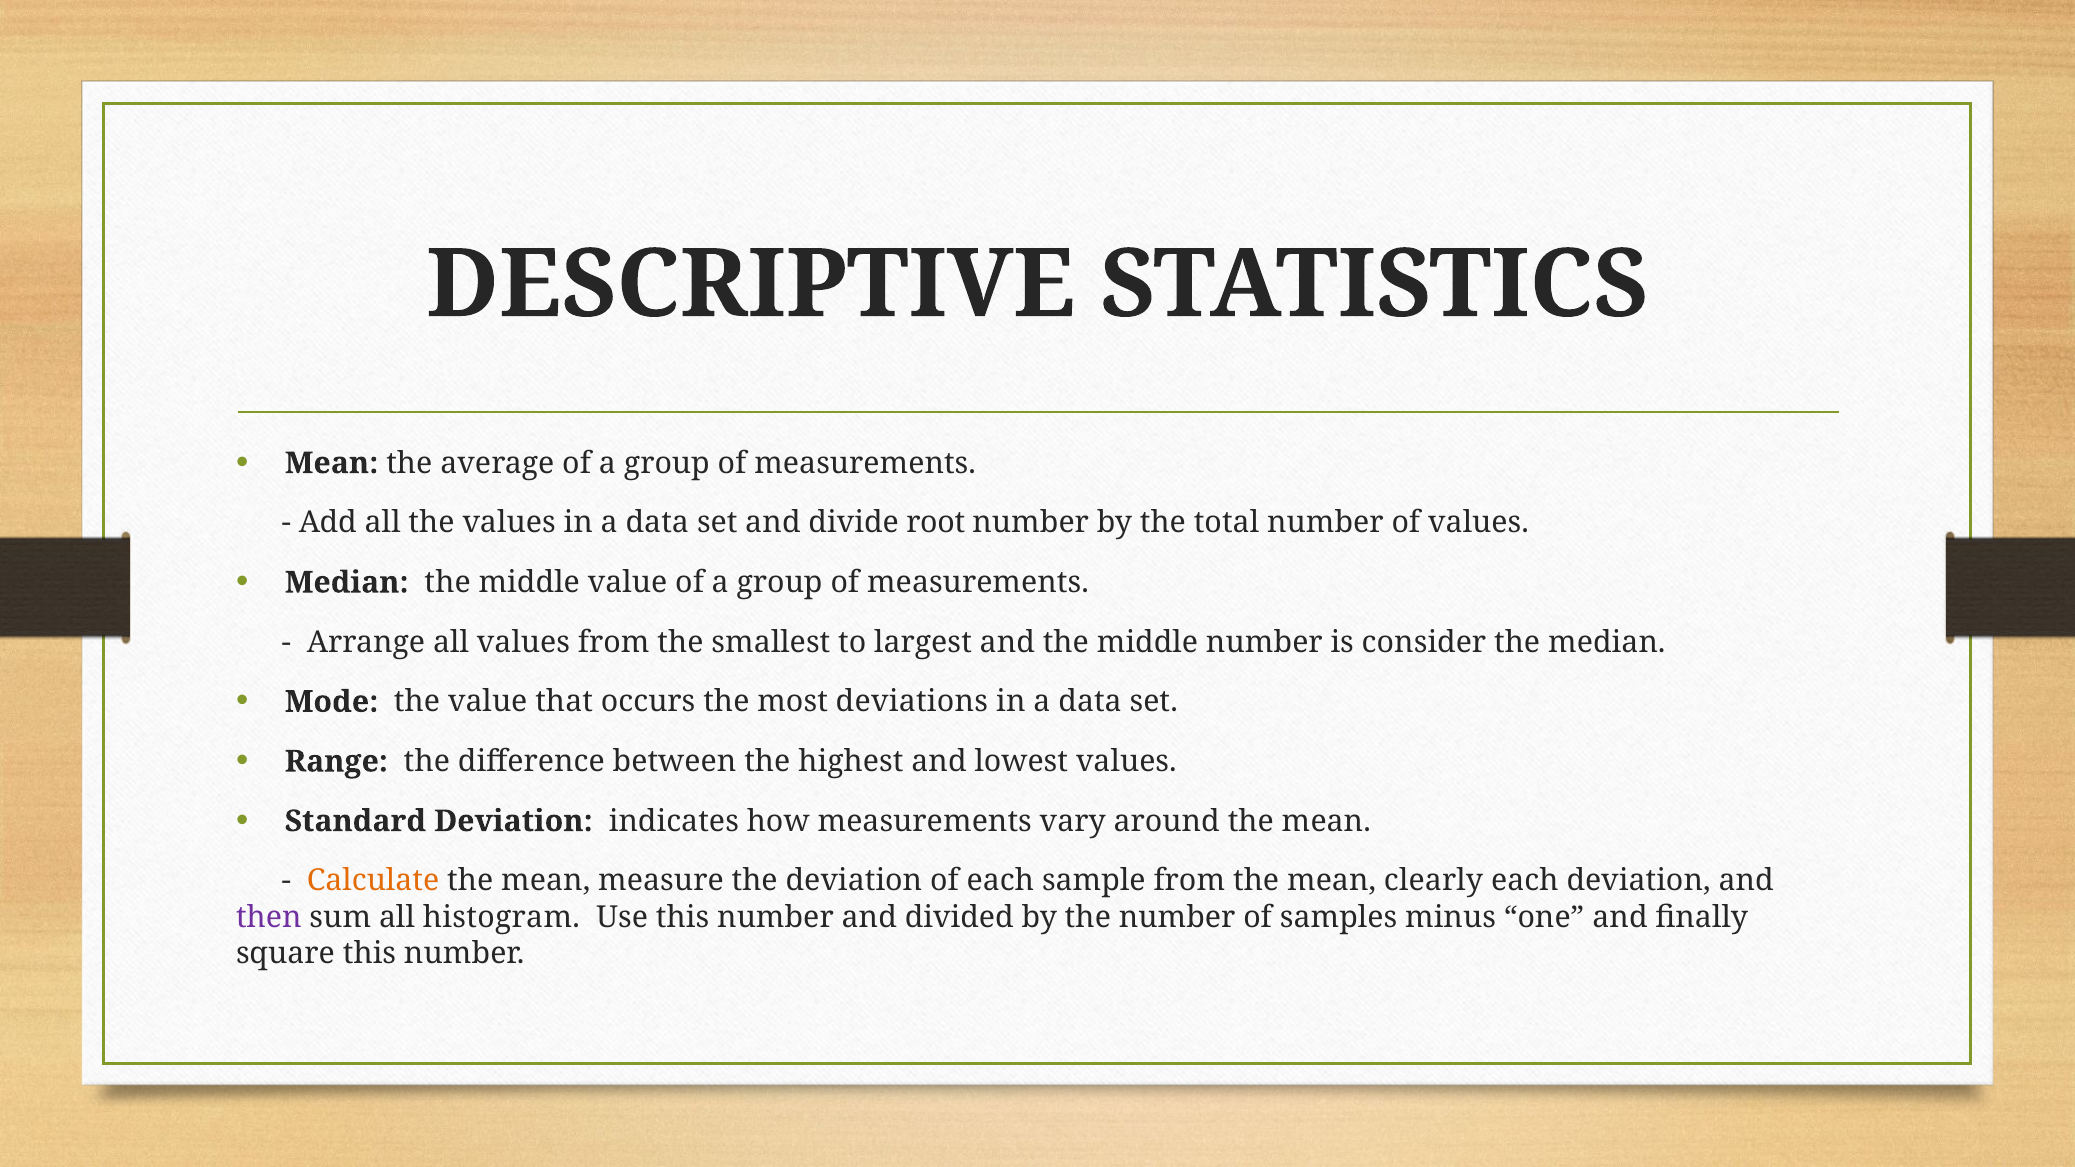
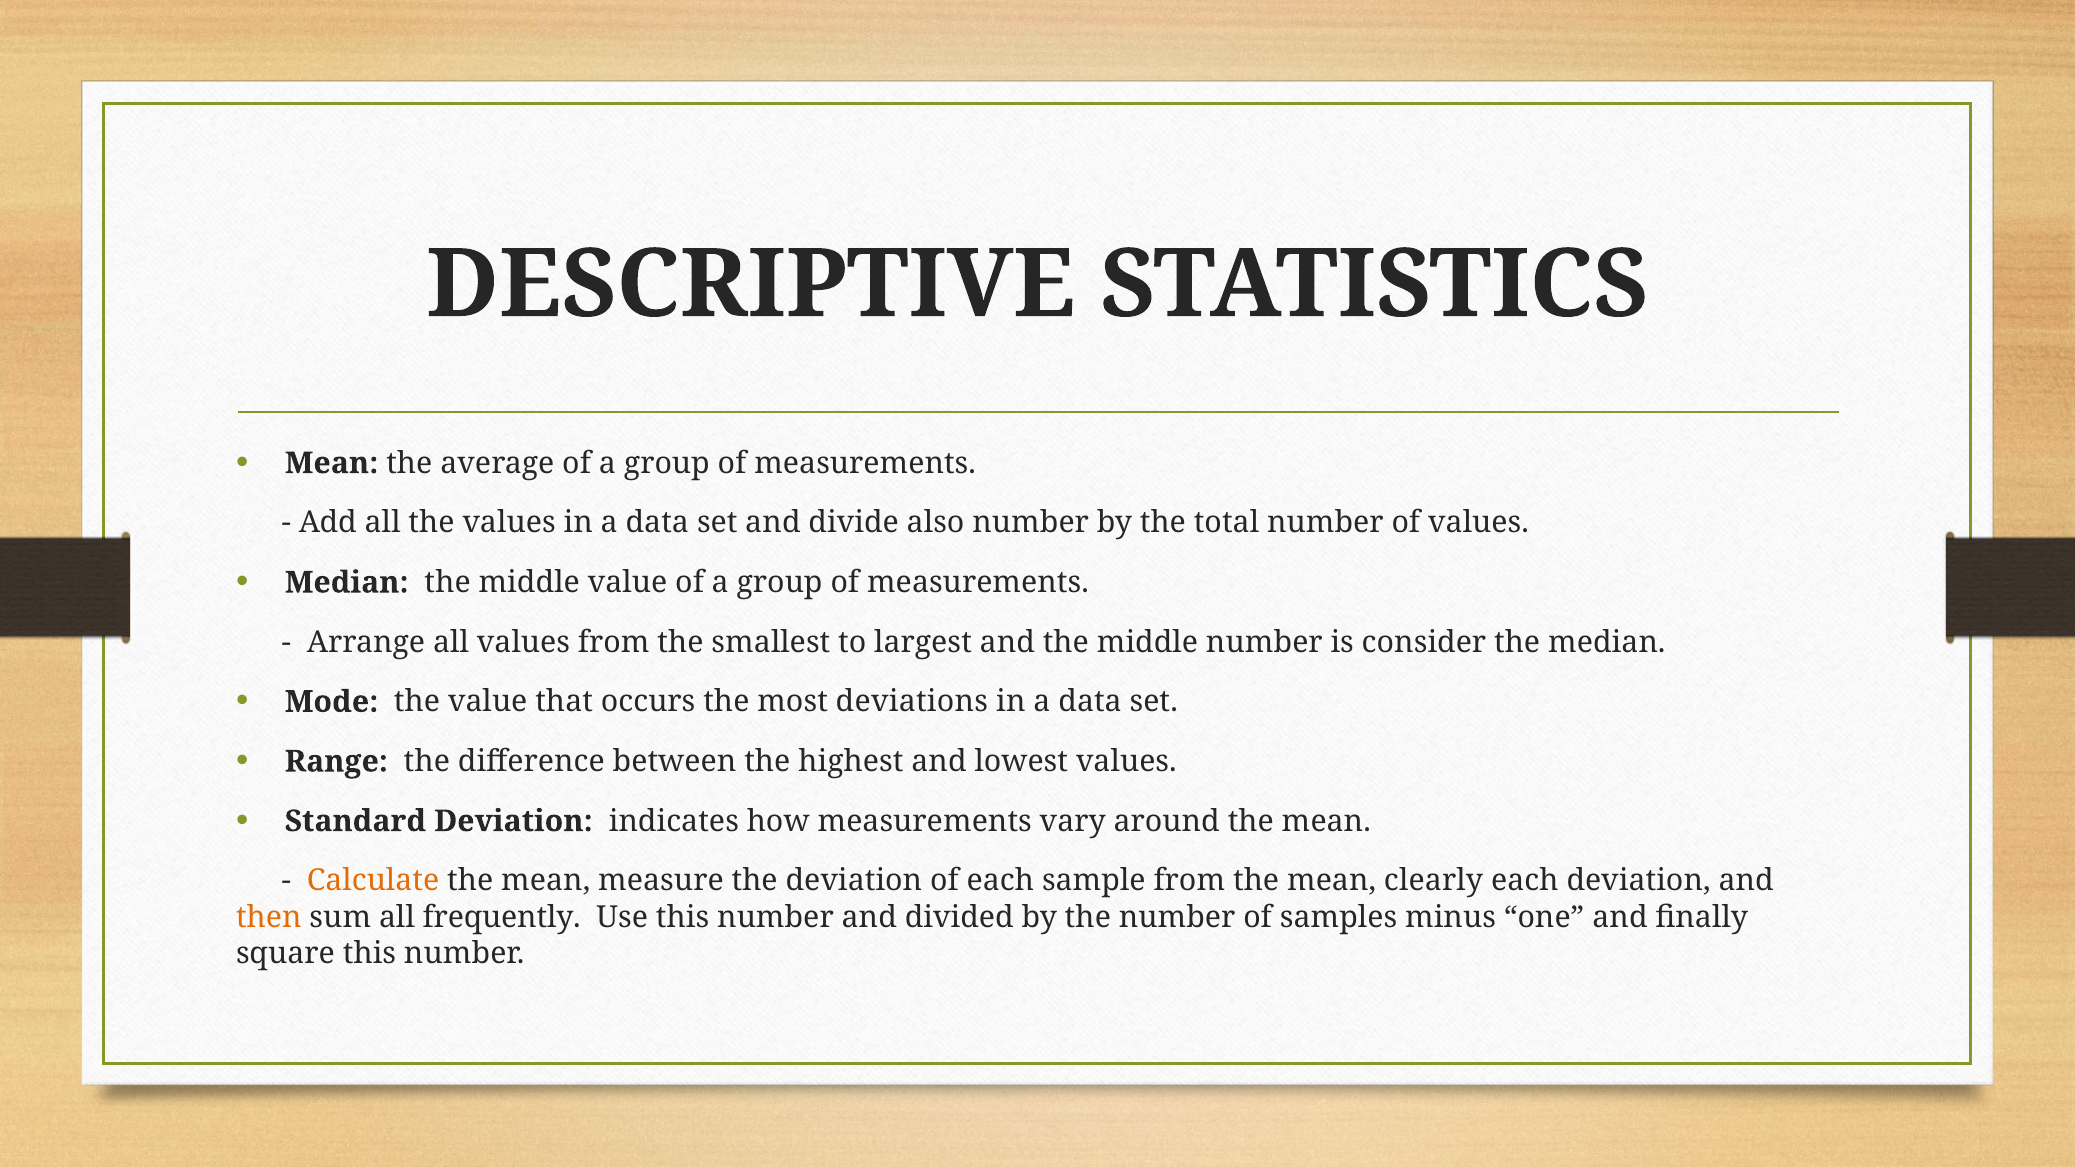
root: root -> also (936, 523)
then colour: purple -> orange (269, 917)
histogram: histogram -> frequently (502, 917)
